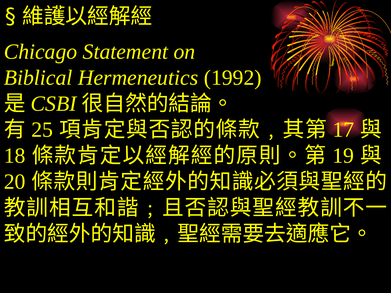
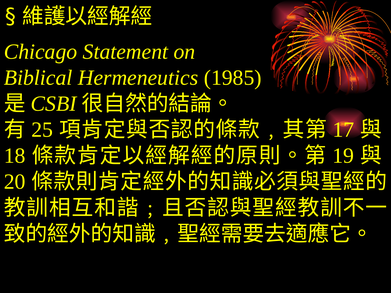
1992: 1992 -> 1985 (233, 78)
